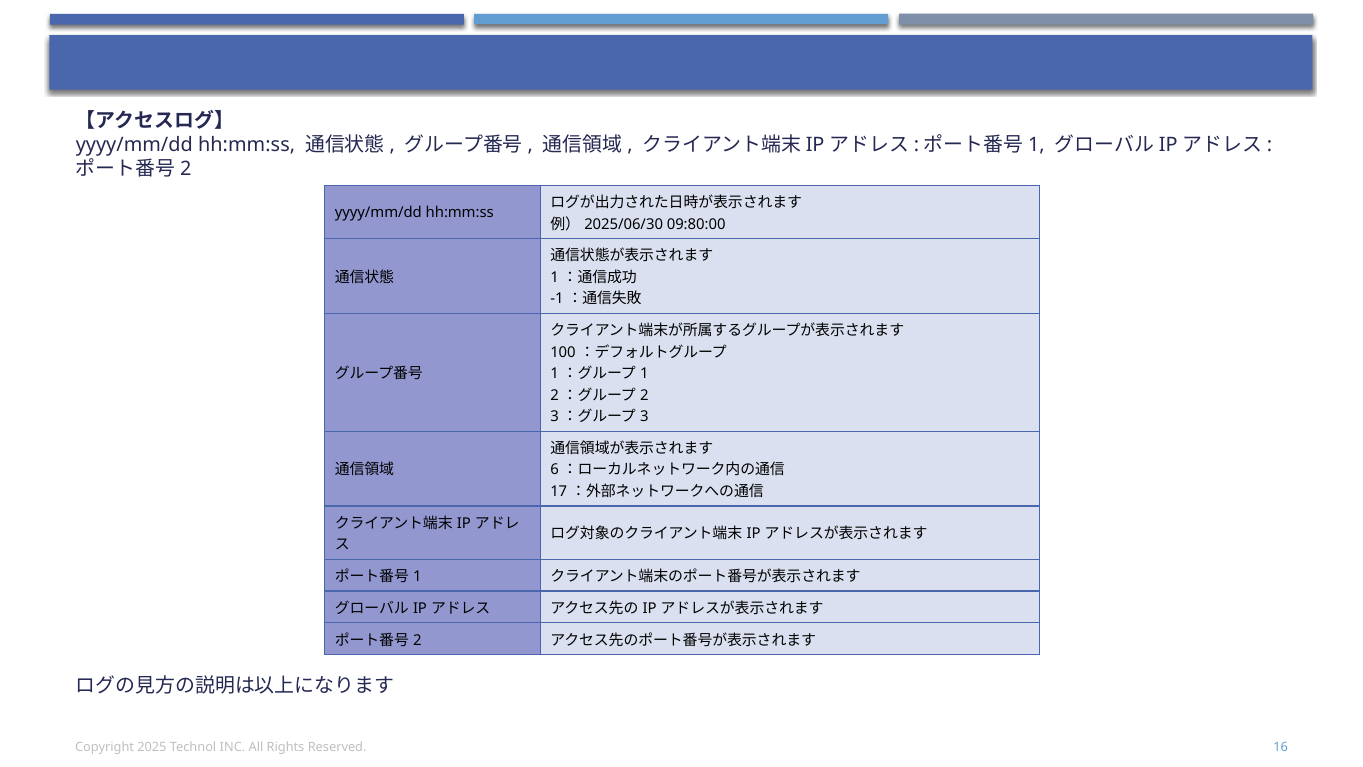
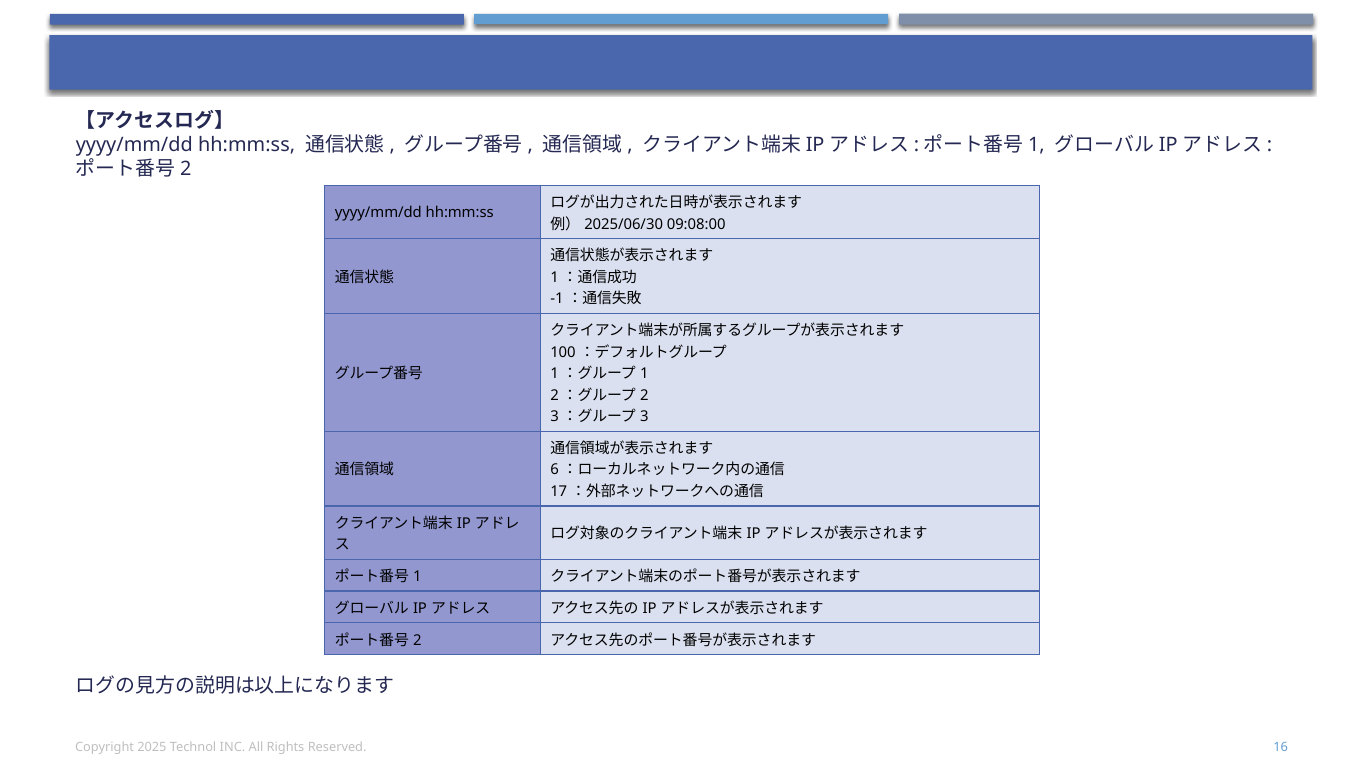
09:80:00: 09:80:00 -> 09:08:00 (696, 224)
